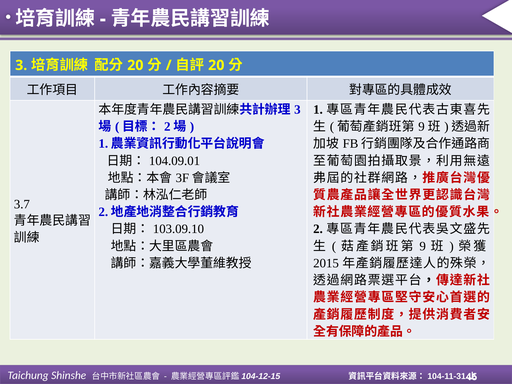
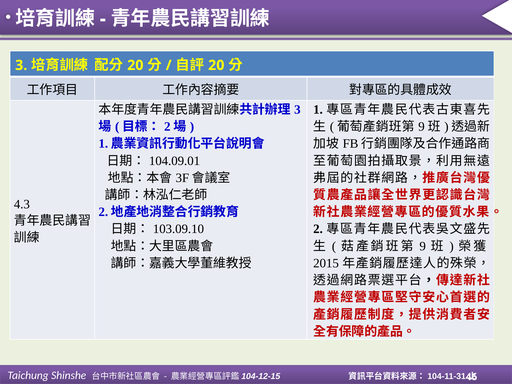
3.7: 3.7 -> 4.3 (22, 204)
